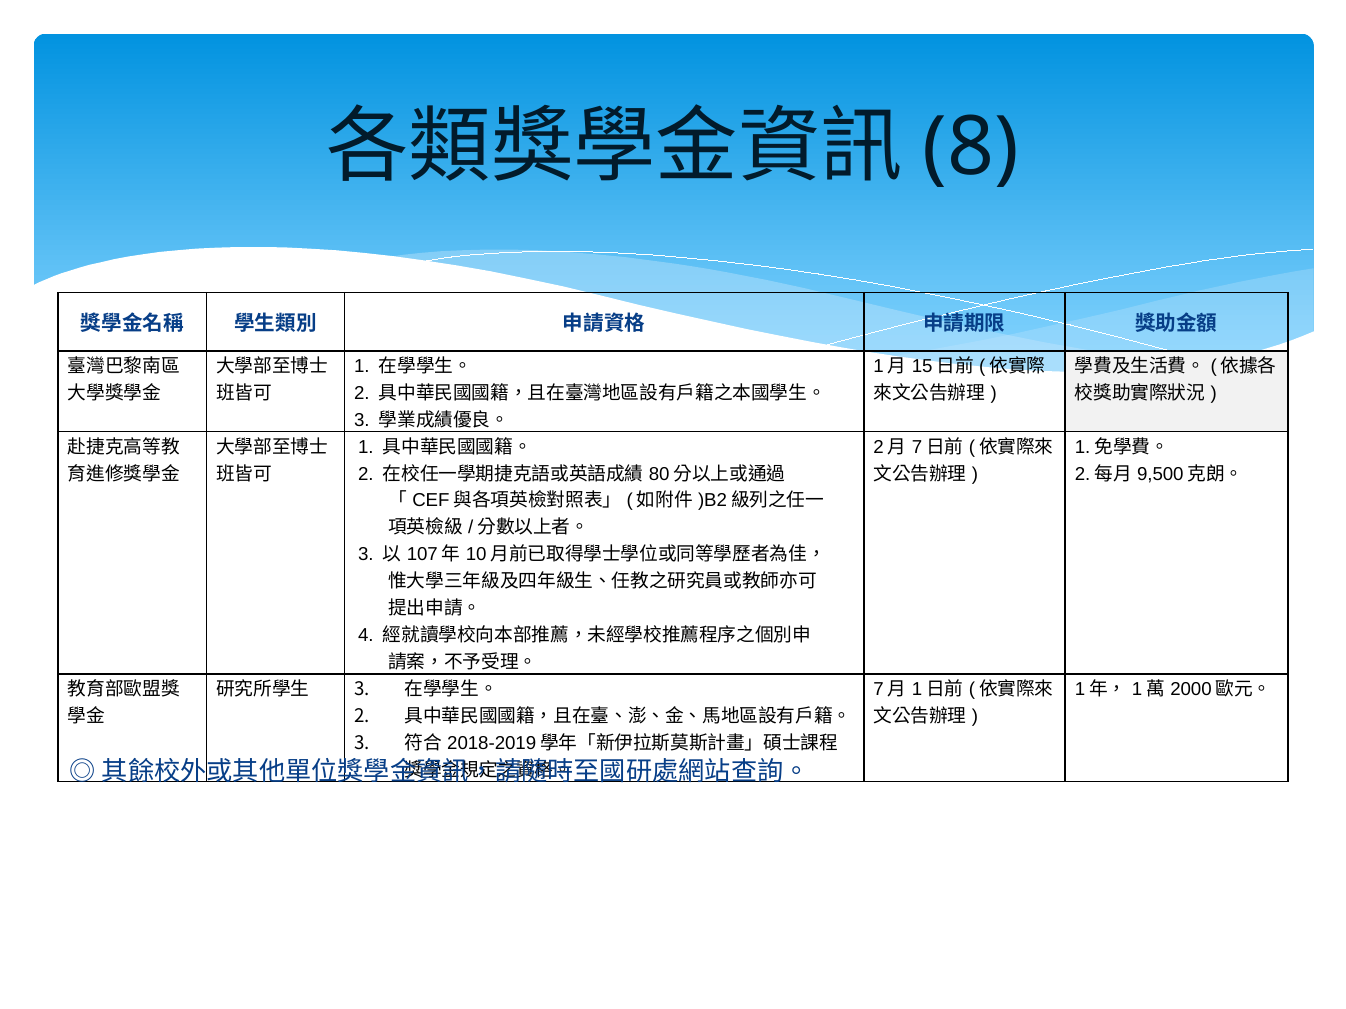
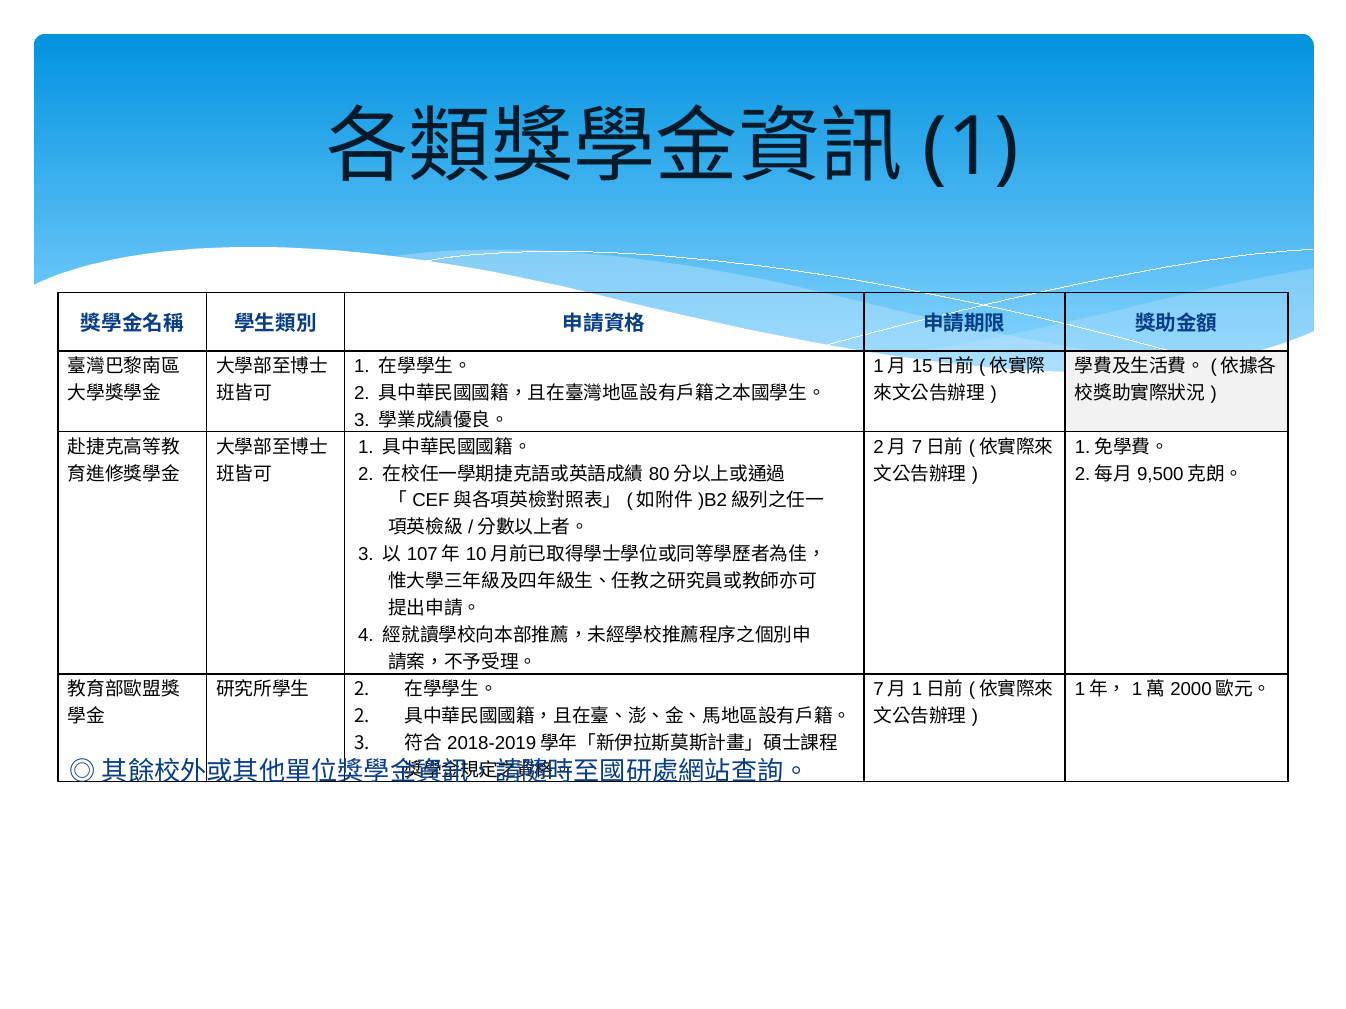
8: 8 -> 1 (971, 148)
3: 3 -> 2 (362, 690)
